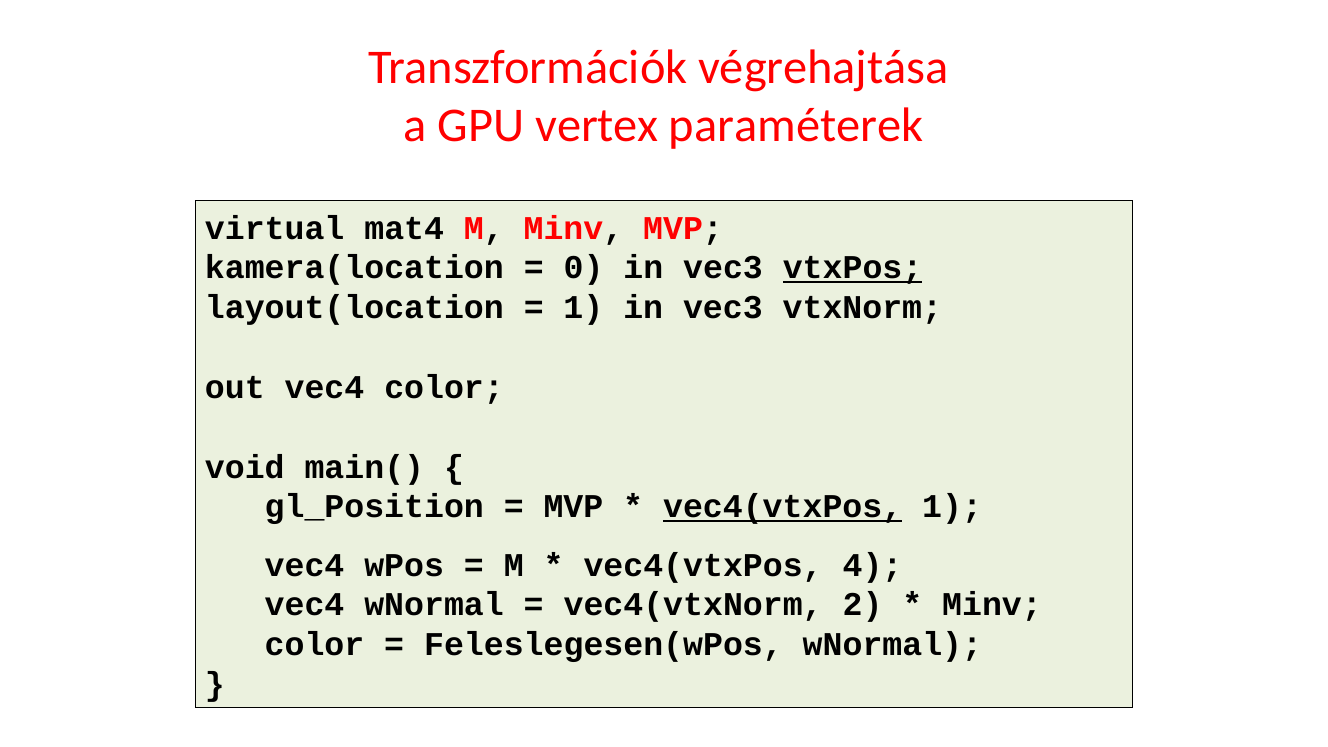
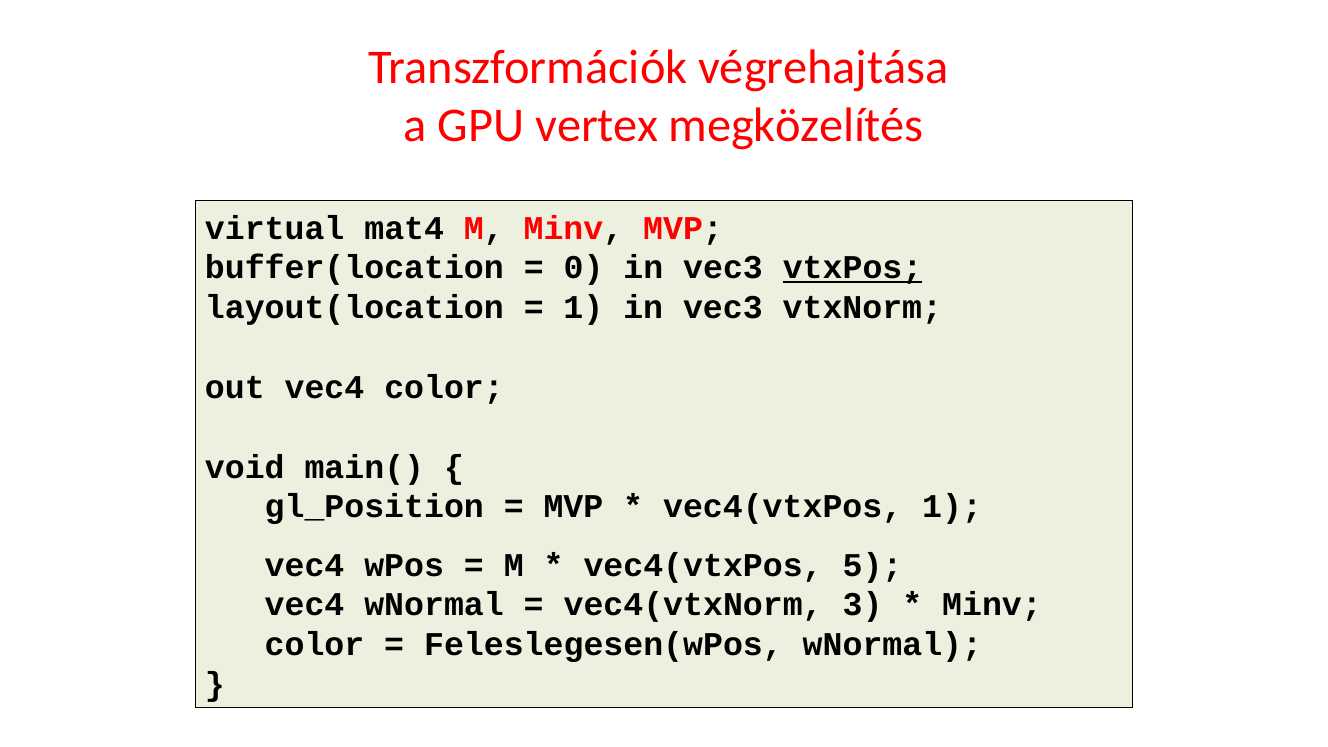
paraméterek: paraméterek -> megközelítés (796, 125)
kamera(location: kamera(location -> buffer(location (354, 268)
vec4(vtxPos underline: present -> none (783, 507)
4: 4 -> 5 (872, 565)
2: 2 -> 3 (863, 605)
